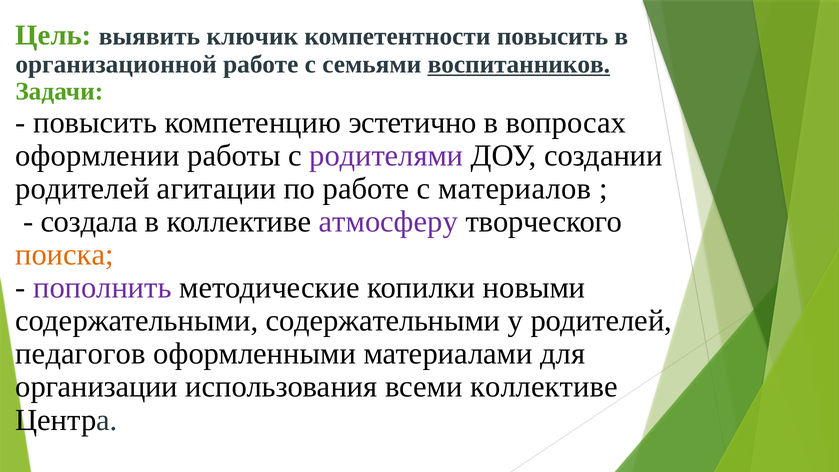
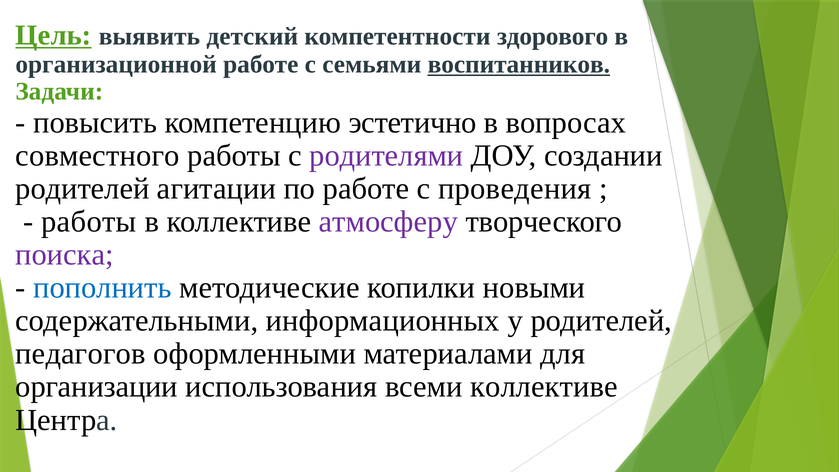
Цель underline: none -> present (53, 35)
ключик: ключик -> детский (252, 37)
компетентности повысить: повысить -> здорового (553, 37)
оформлении: оформлении -> совместного (97, 155)
материалов: материалов -> проведения (515, 189)
создала: создала -> работы (89, 222)
поиска colour: orange -> purple (64, 255)
пополнить colour: purple -> blue (102, 288)
содержательными содержательными: содержательными -> информационных (383, 321)
